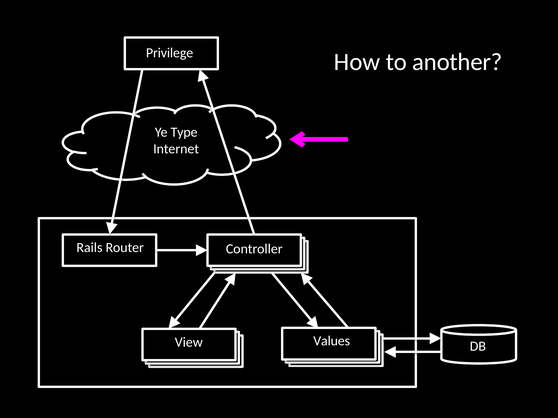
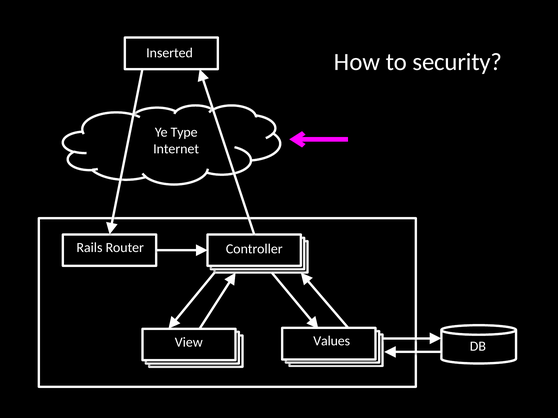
Privilege: Privilege -> Inserted (170, 53)
another: another -> security (457, 62)
